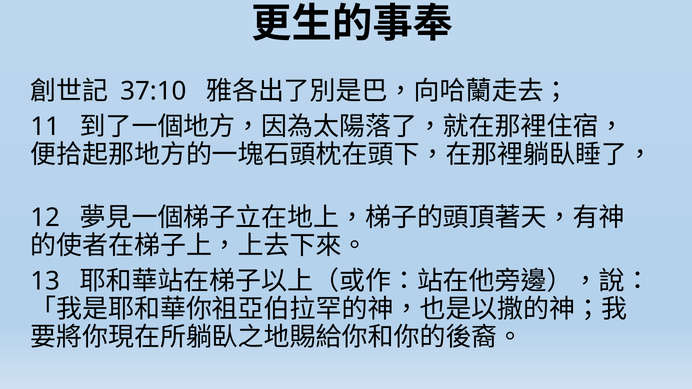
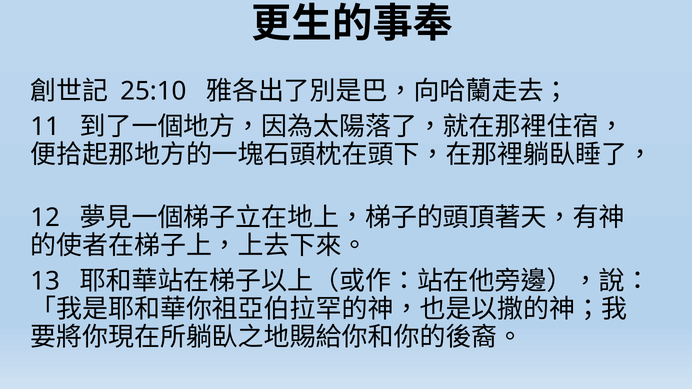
37:10: 37:10 -> 25:10 (153, 91)
